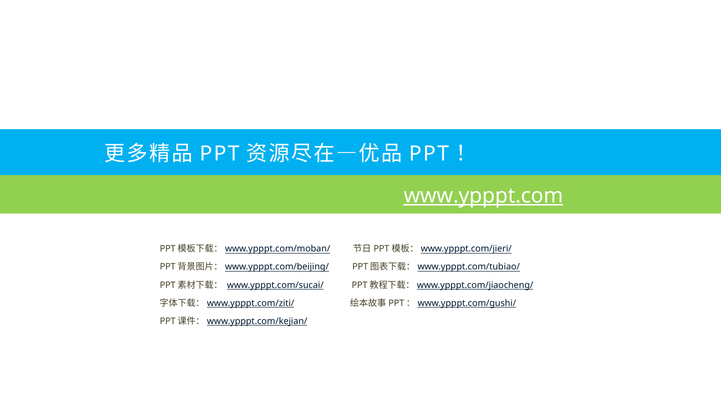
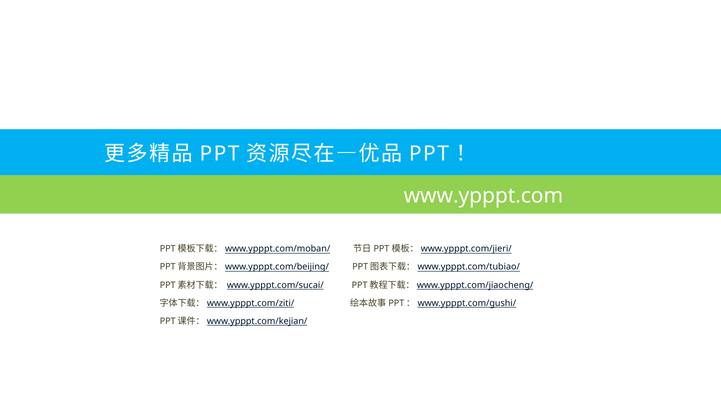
www.ypppt.com underline: present -> none (483, 195)
